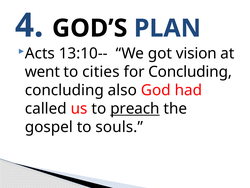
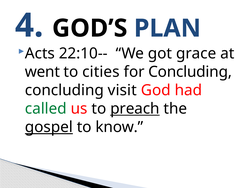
13:10--: 13:10-- -> 22:10-- (83, 53)
vision: vision -> grace (196, 53)
also: also -> visit (122, 90)
called colour: black -> green (46, 108)
gospel underline: none -> present (49, 127)
souls: souls -> know (119, 127)
